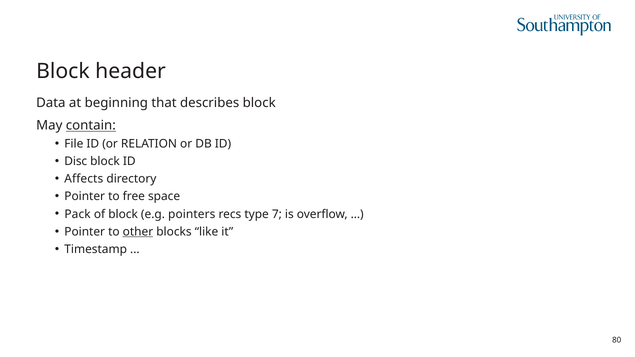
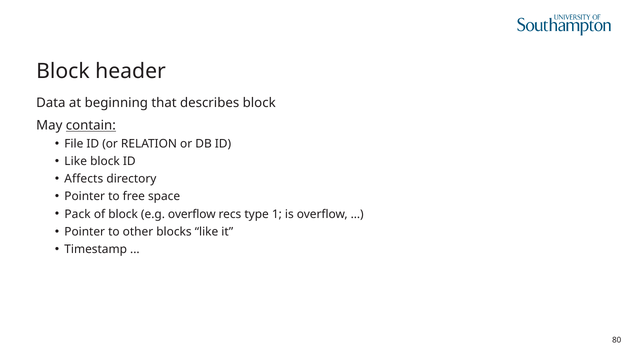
Disc: Disc -> Like (76, 161)
e.g pointers: pointers -> overflow (192, 214)
7: 7 -> 1 (277, 214)
other underline: present -> none (138, 232)
